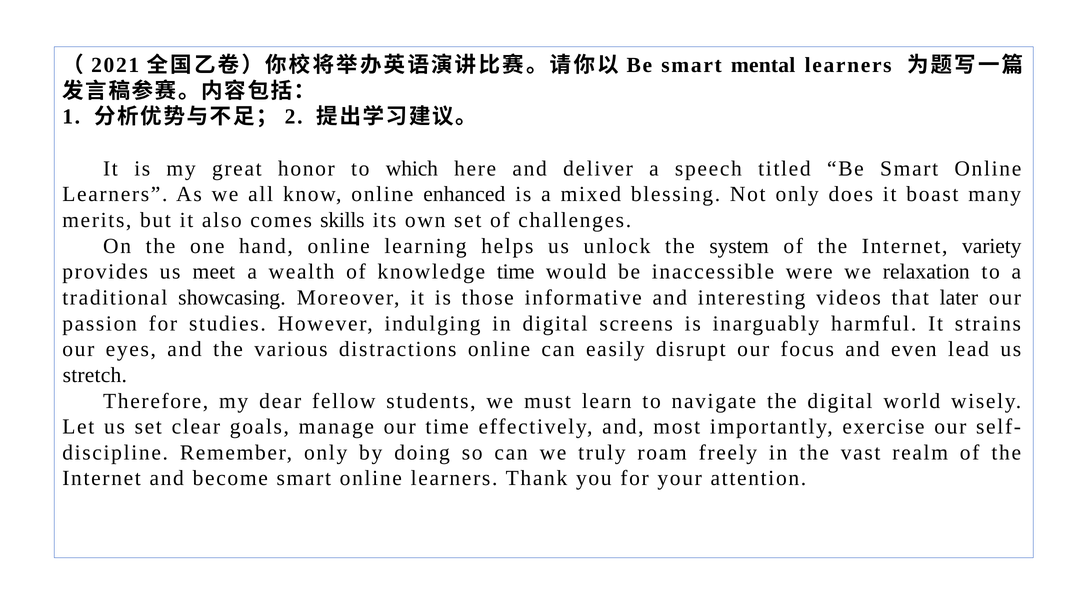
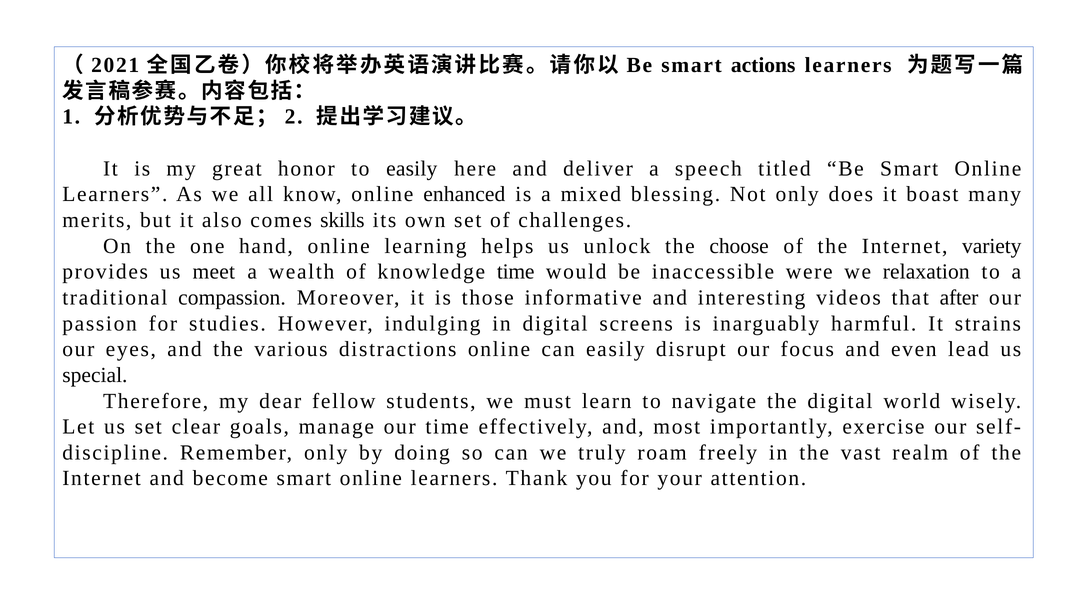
mental: mental -> actions (763, 65)
to which: which -> easily (412, 168)
system: system -> choose (739, 246)
showcasing: showcasing -> compassion (232, 298)
later: later -> after (959, 298)
stretch: stretch -> special (95, 375)
